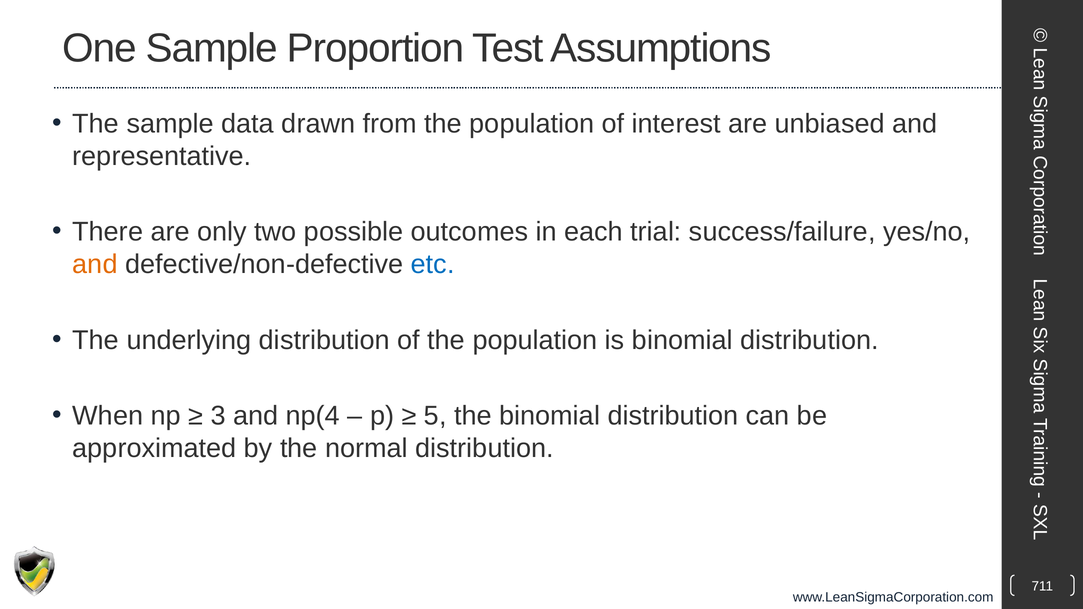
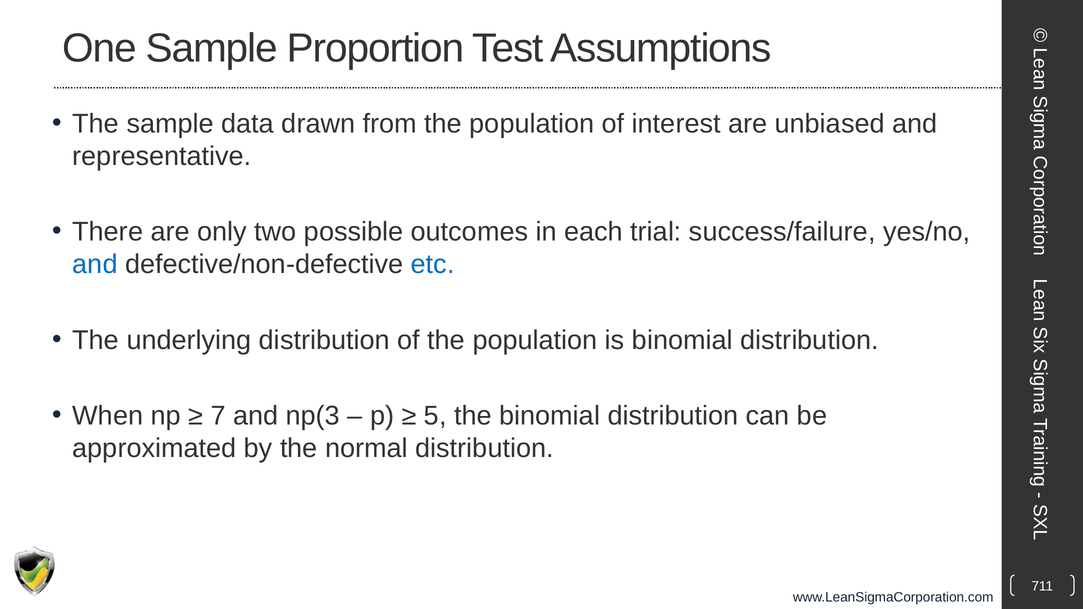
and colour: orange -> blue (95, 265)
3: 3 -> 7 (218, 416)
np(4: np(4 -> np(3 (313, 416)
